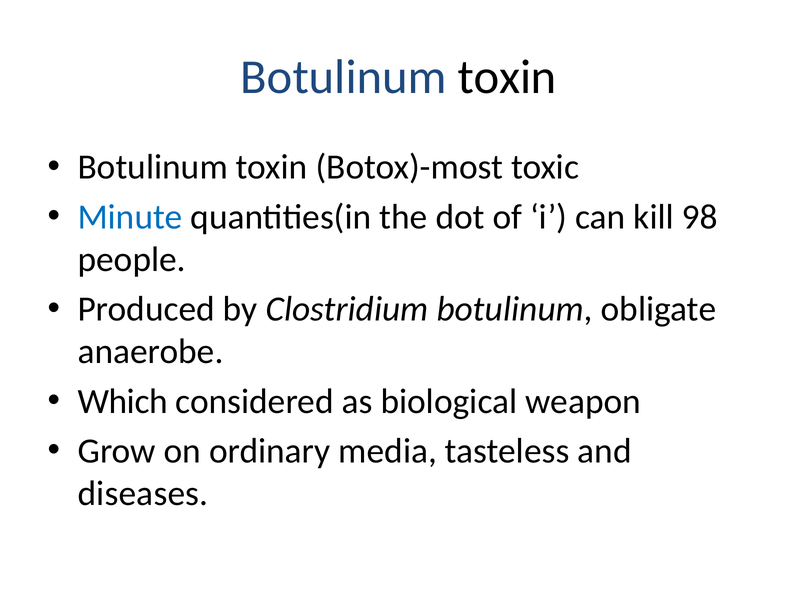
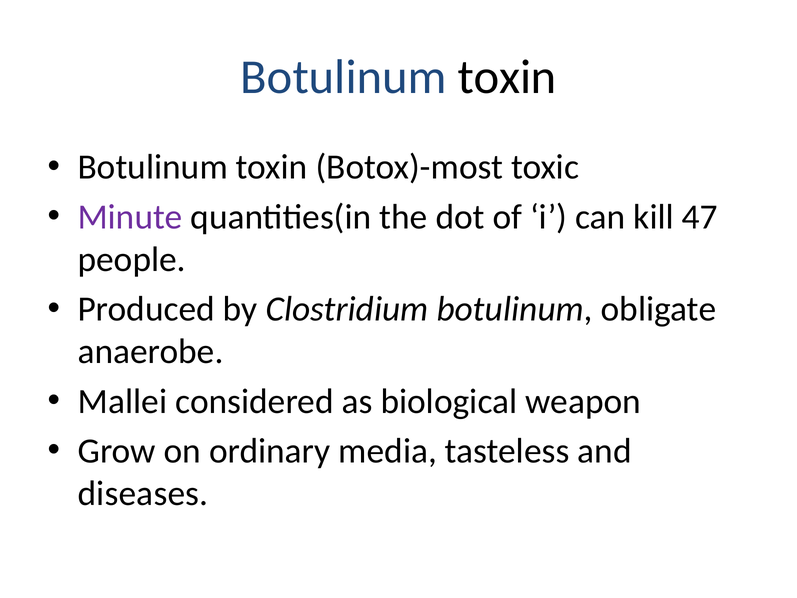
Minute colour: blue -> purple (130, 217)
98: 98 -> 47 (700, 217)
Which: Which -> Mallei (122, 401)
